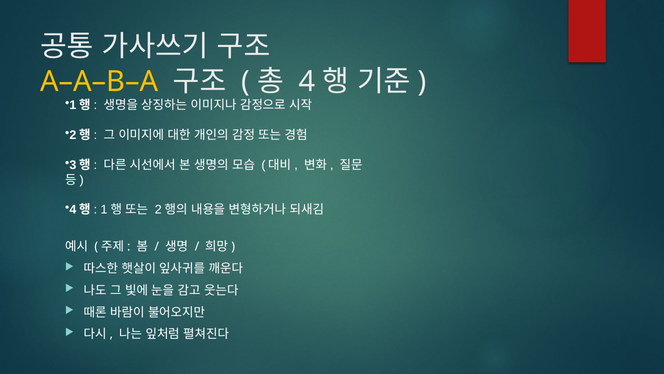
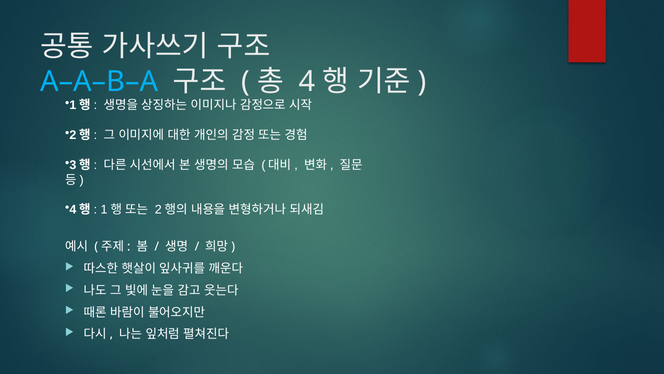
A–A–B–A colour: yellow -> light blue (99, 81)
